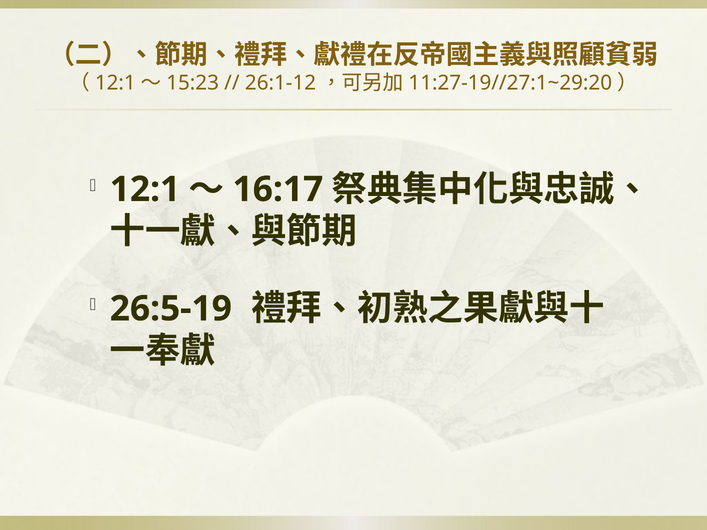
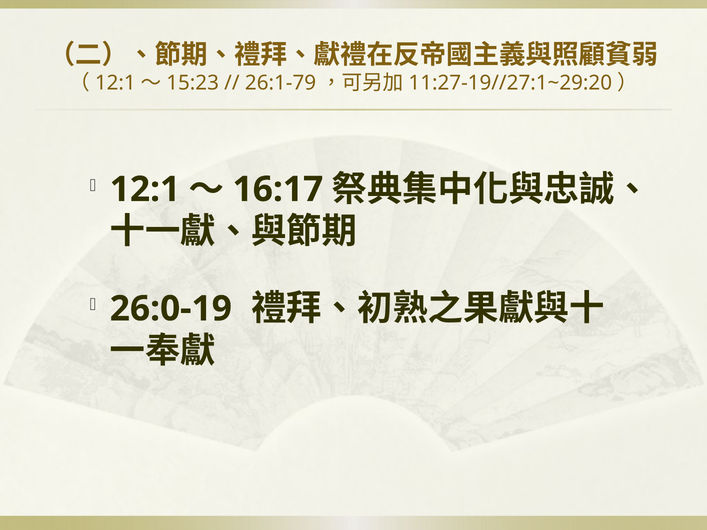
26:1-12: 26:1-12 -> 26:1-79 (281, 83)
26:5-19: 26:5-19 -> 26:0-19 (171, 309)
